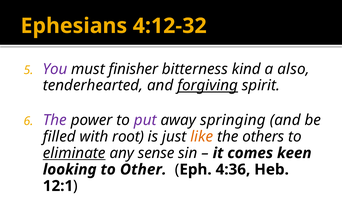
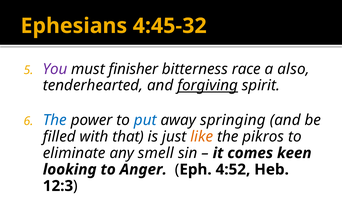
4:12-32: 4:12-32 -> 4:45-32 (170, 26)
kind: kind -> race (246, 69)
The colour: purple -> blue (55, 120)
put colour: purple -> blue (145, 120)
root: root -> that (128, 136)
others: others -> pikros (263, 136)
eliminate underline: present -> none (74, 153)
sense: sense -> smell (156, 153)
Other: Other -> Anger (143, 169)
4:36: 4:36 -> 4:52 (233, 169)
12:1: 12:1 -> 12:3 (58, 186)
